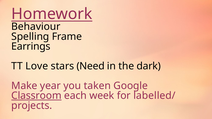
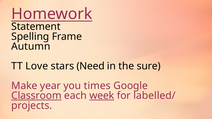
Behaviour: Behaviour -> Statement (36, 27)
Earrings: Earrings -> Autumn (31, 46)
dark: dark -> sure (149, 66)
taken: taken -> times (97, 86)
week underline: none -> present (102, 96)
